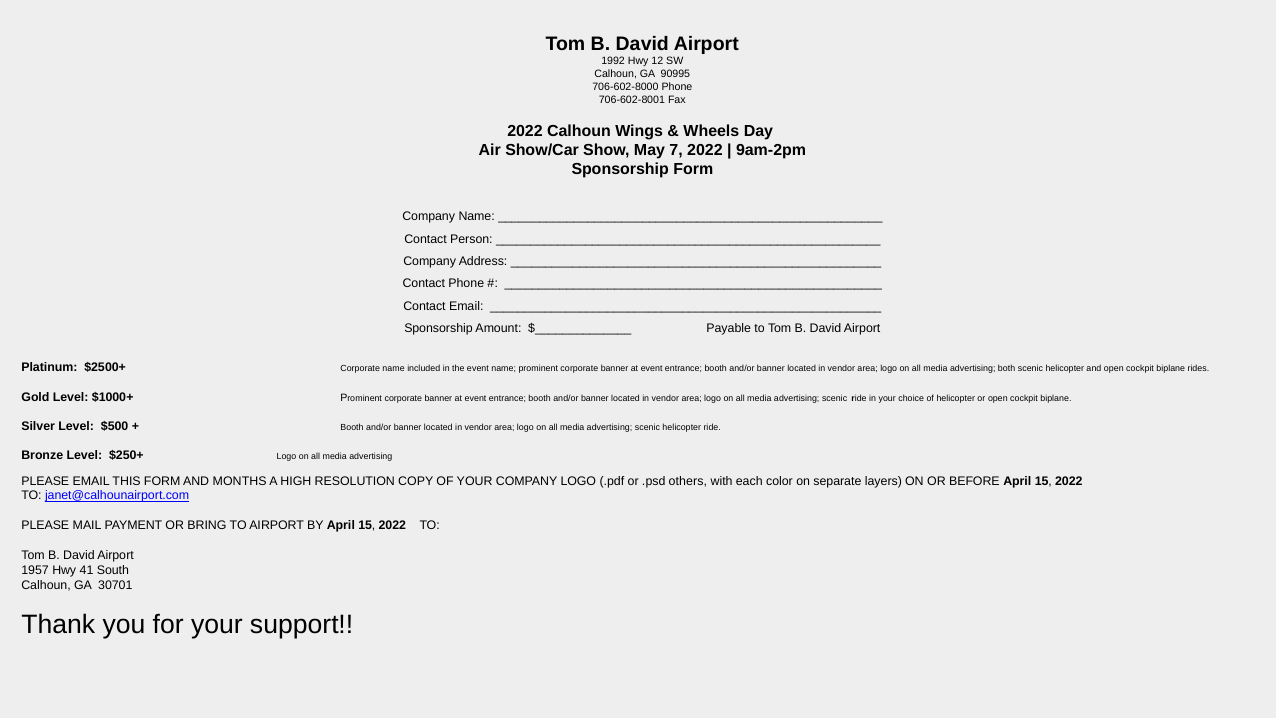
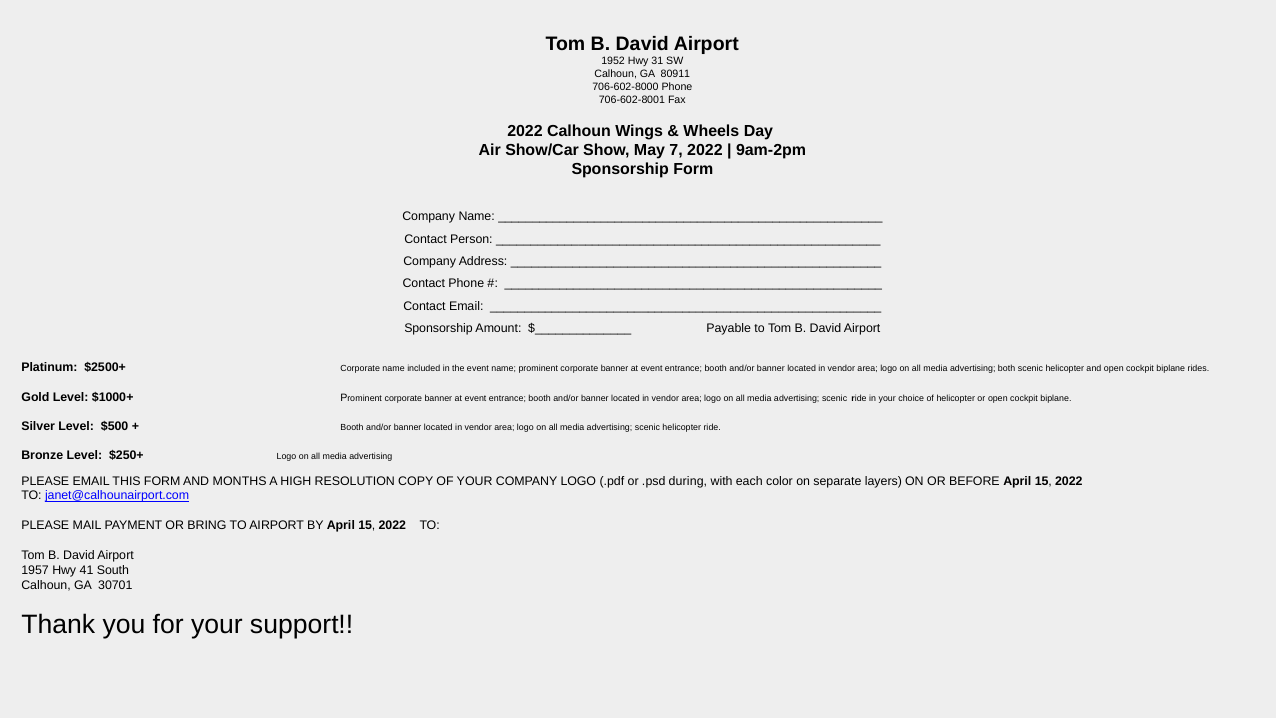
1992: 1992 -> 1952 (613, 61)
12: 12 -> 31 (657, 61)
90995: 90995 -> 80911 (675, 74)
others: others -> during (688, 481)
